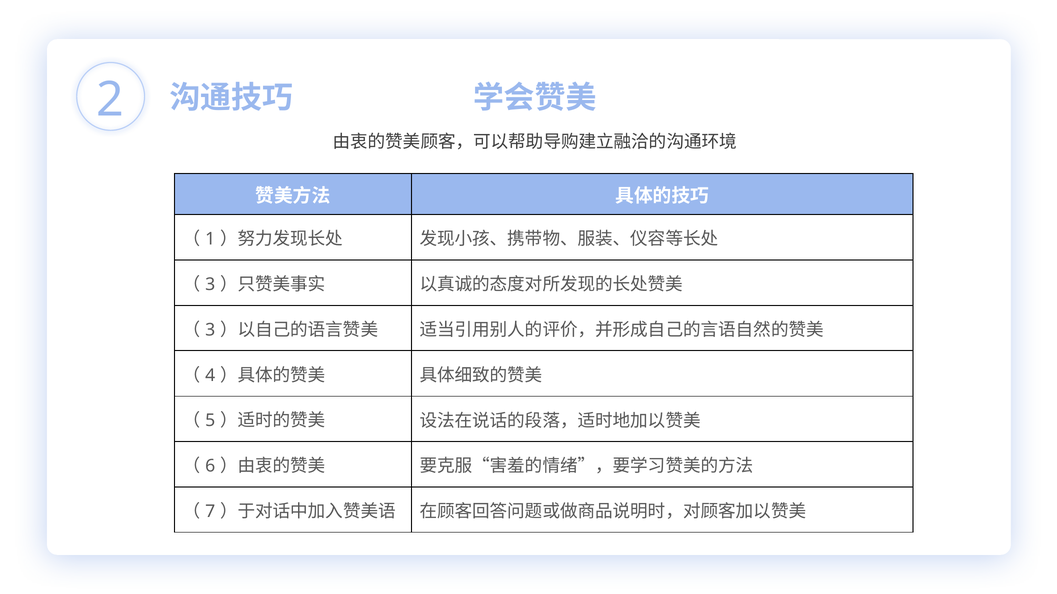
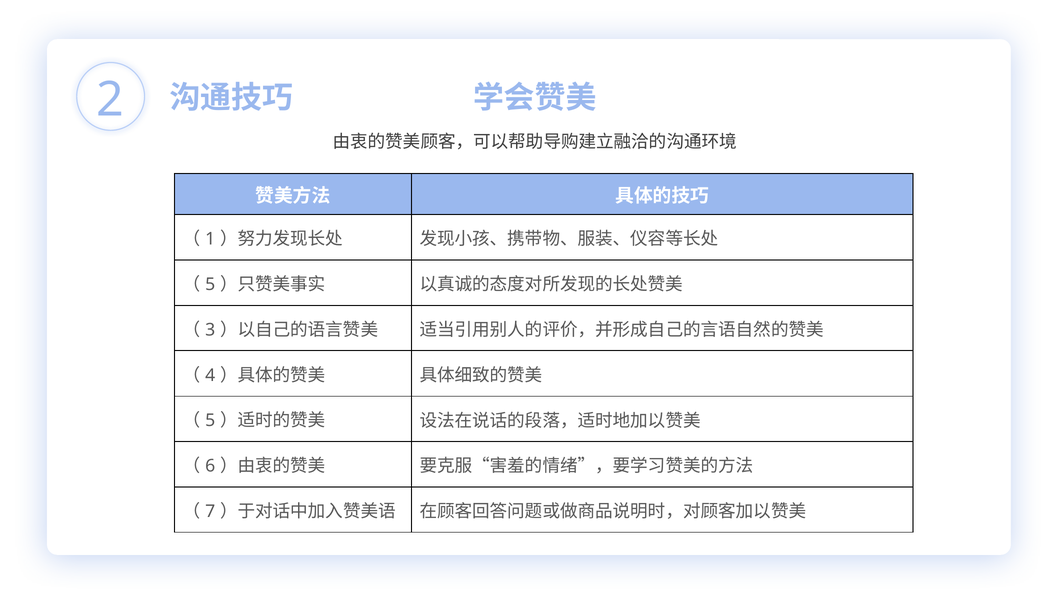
3: 3 -> 5 (210, 285)
